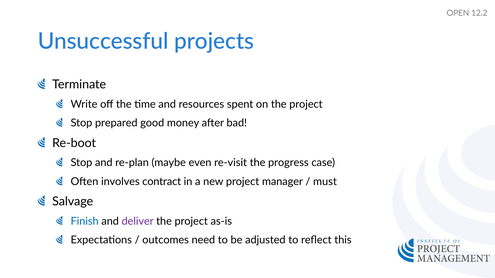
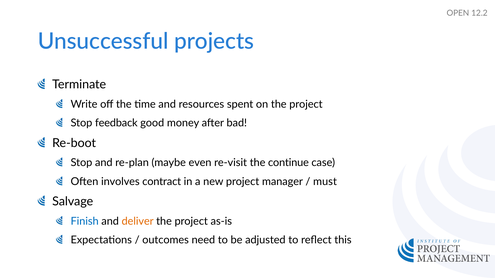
prepared: prepared -> feedback (116, 123)
progress: progress -> continue (288, 163)
deliver colour: purple -> orange (138, 221)
